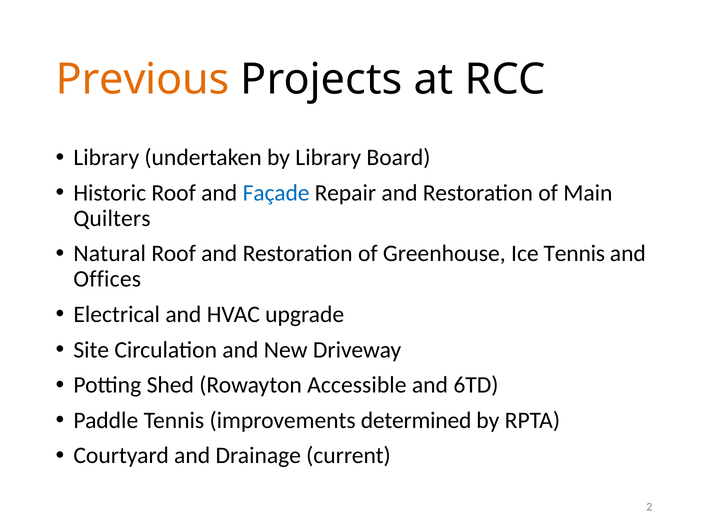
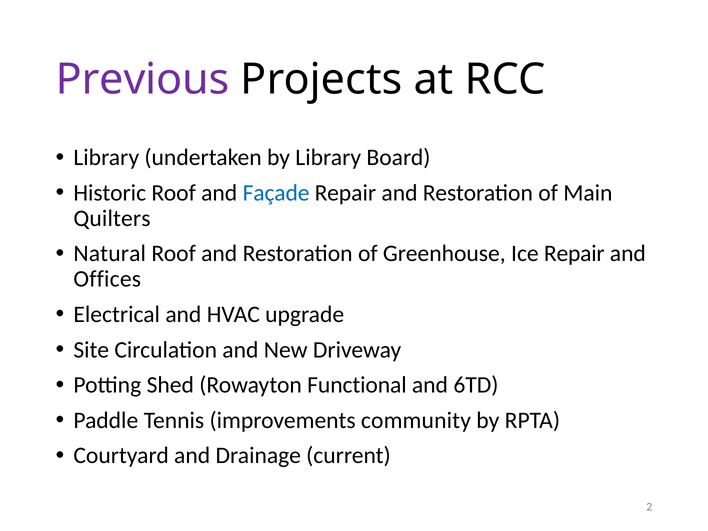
Previous colour: orange -> purple (143, 79)
Ice Tennis: Tennis -> Repair (574, 254)
Accessible: Accessible -> Functional (357, 385)
determined: determined -> community (416, 420)
